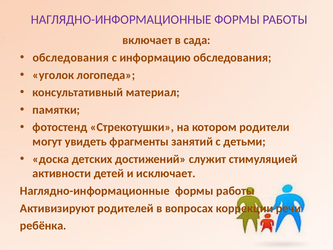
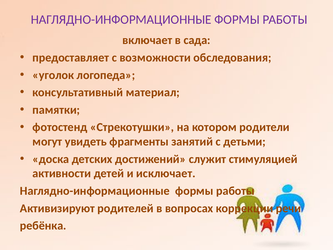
обследования: обследования -> предоставляет (71, 58)
информацию: информацию -> возможности (155, 58)
